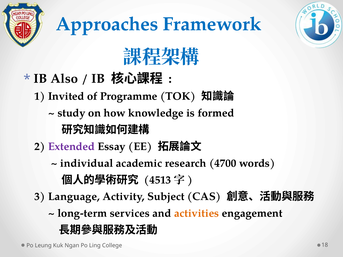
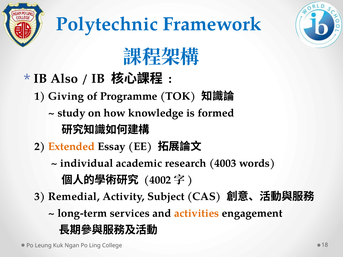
Approaches: Approaches -> Polytechnic (107, 24)
Invited: Invited -> Giving (66, 96)
Extended colour: purple -> orange (71, 147)
4700: 4700 -> 4003 (223, 163)
4513: 4513 -> 4002 (158, 180)
Language: Language -> Remedial (74, 197)
